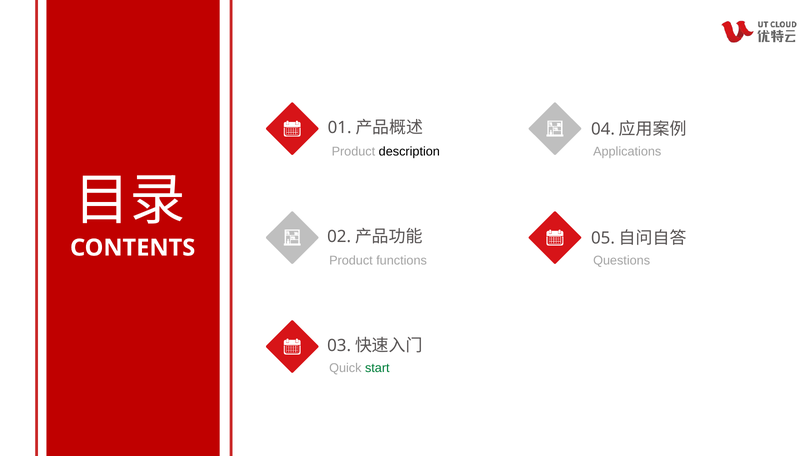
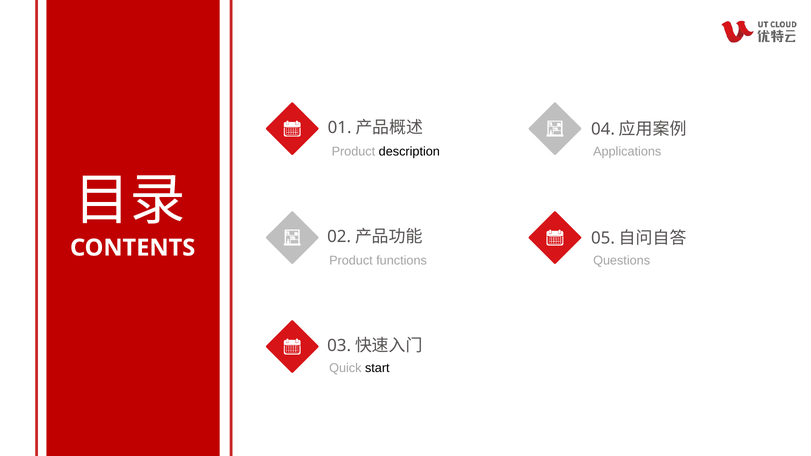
start colour: green -> black (377, 368)
